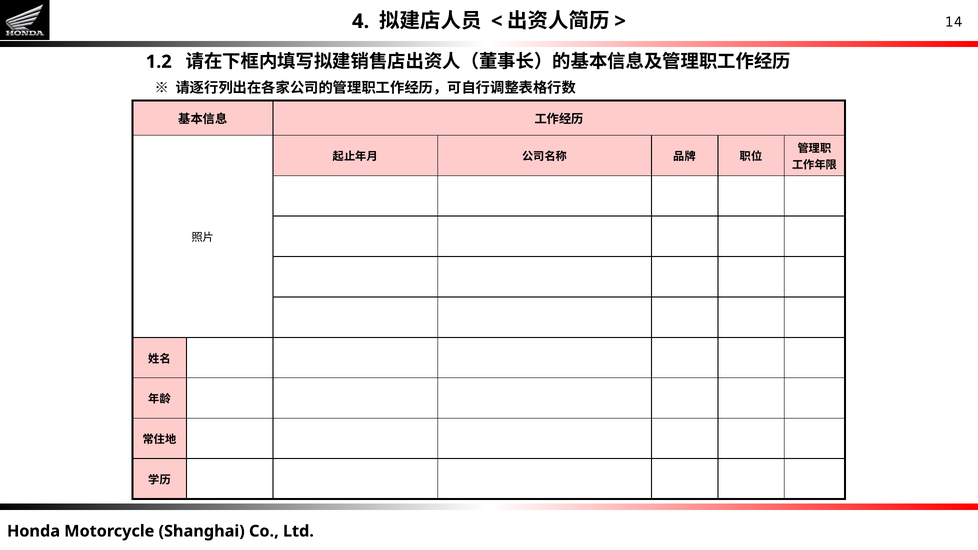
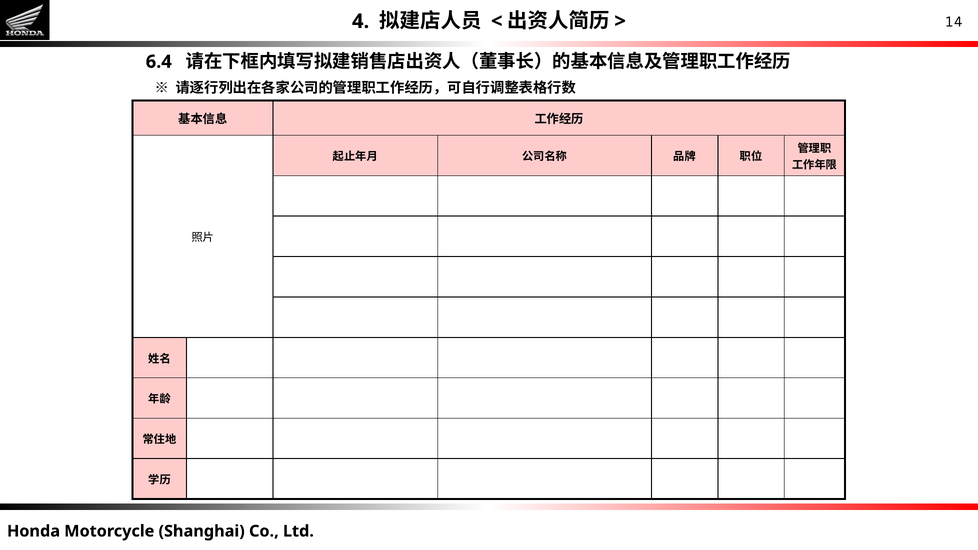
1.2: 1.2 -> 6.4 (159, 62)
